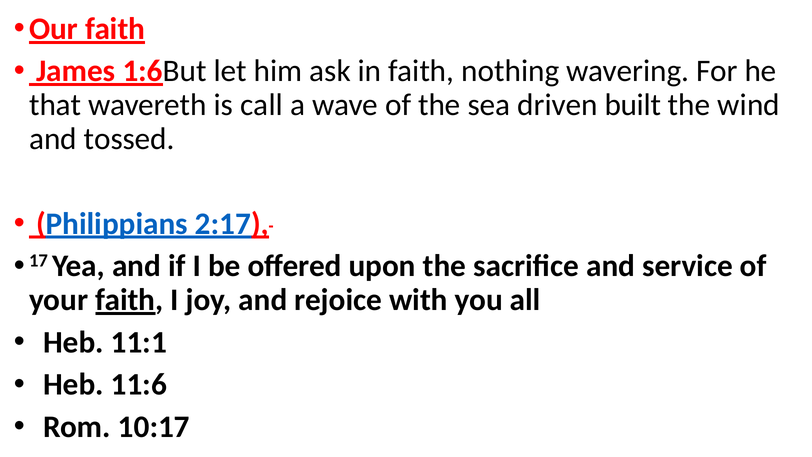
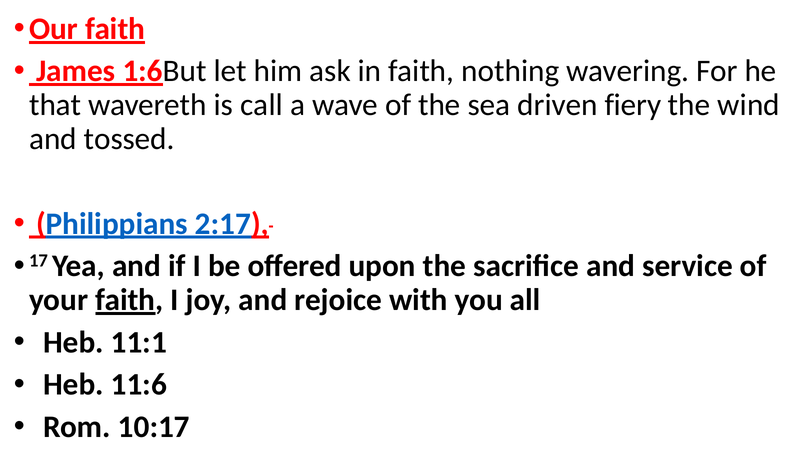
built: built -> fiery (633, 105)
